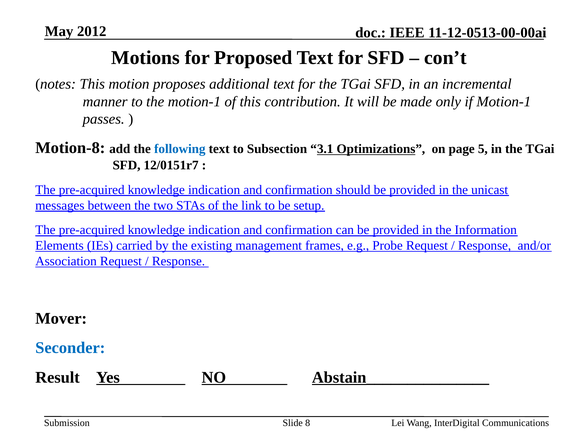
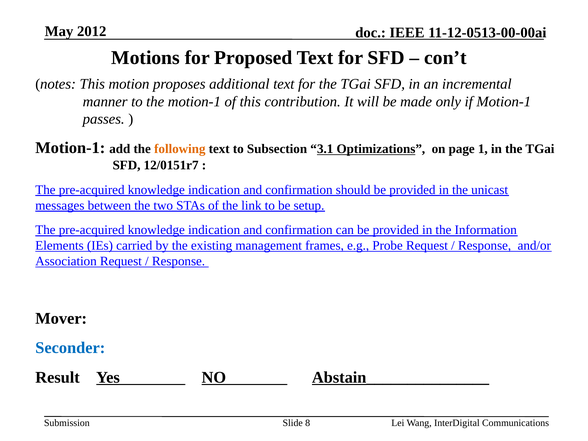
Motion-8: Motion-8 -> Motion-1 (70, 148)
following colour: blue -> orange (180, 149)
5: 5 -> 1 (483, 149)
